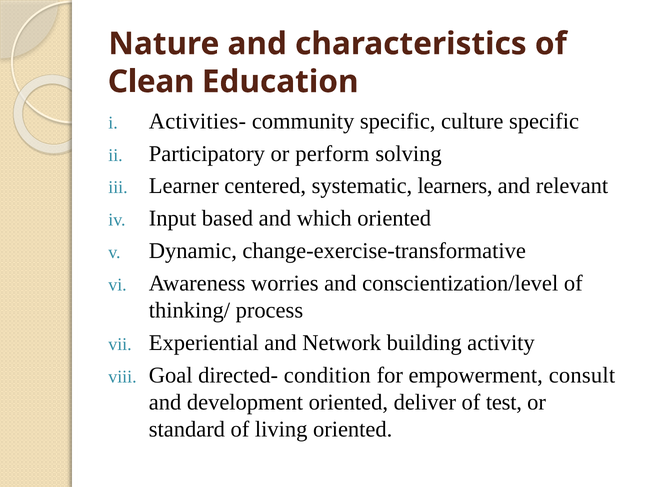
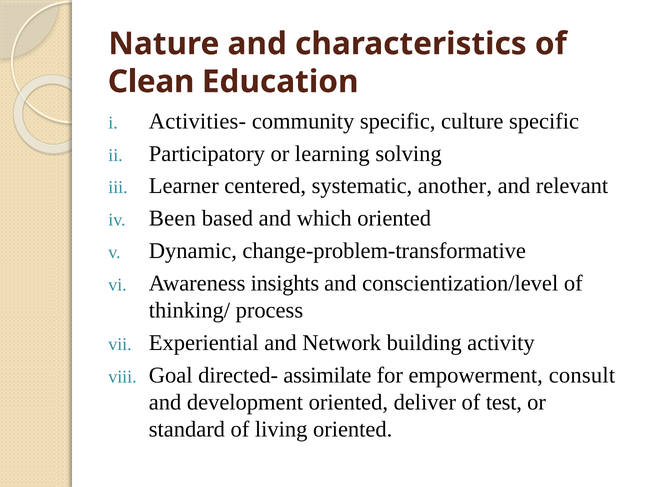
perform: perform -> learning (332, 154)
learners: learners -> another (455, 186)
Input: Input -> Been (172, 218)
change-exercise-transformative: change-exercise-transformative -> change-problem-transformative (384, 251)
worries: worries -> insights (285, 283)
condition: condition -> assimilate (327, 375)
